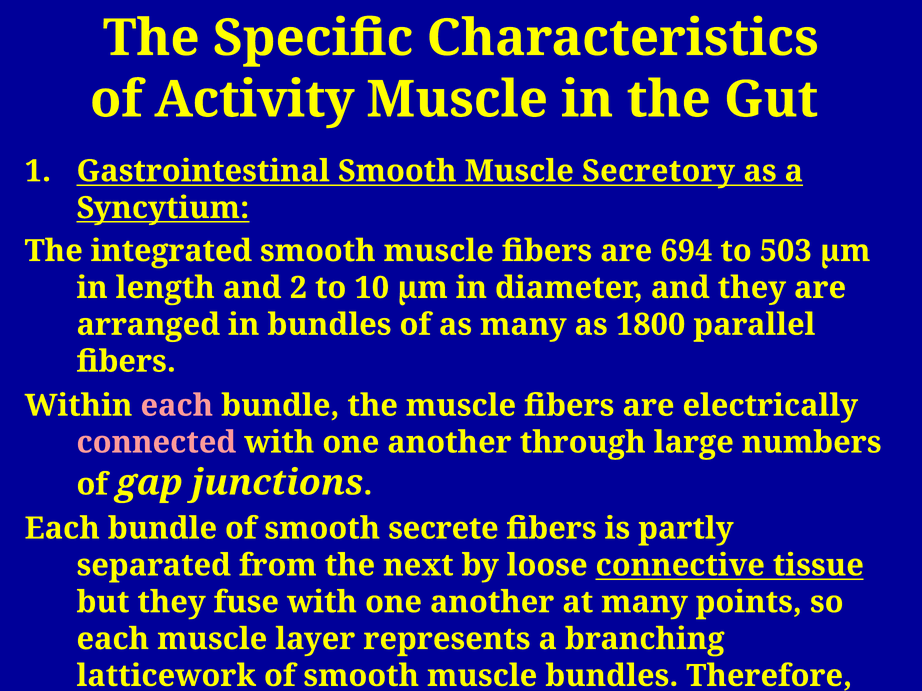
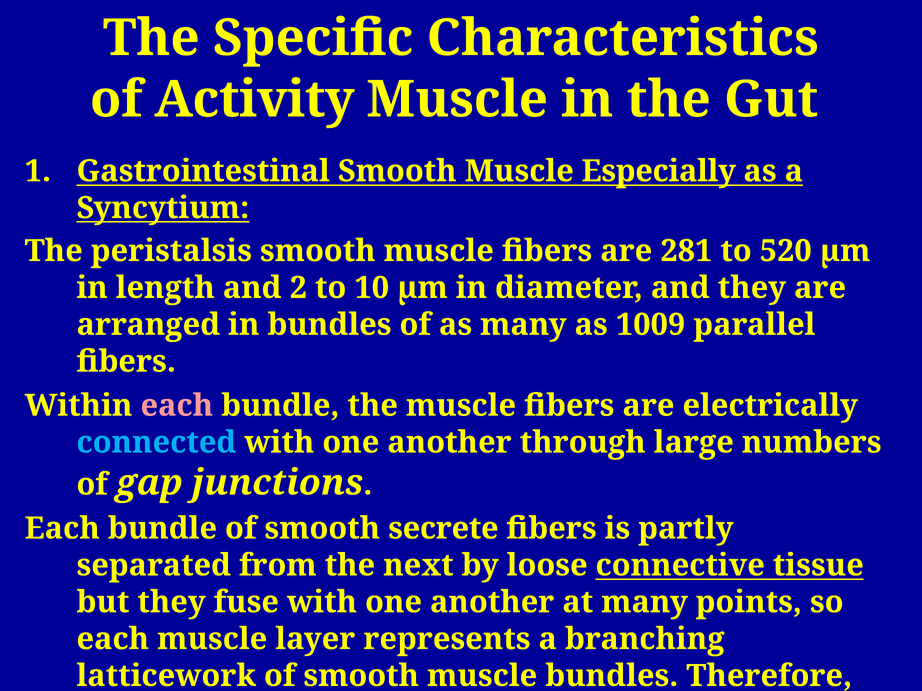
Secretory: Secretory -> Especially (659, 171)
integrated: integrated -> peristalsis (171, 251)
694: 694 -> 281 (686, 251)
503: 503 -> 520 (786, 251)
1800: 1800 -> 1009 (651, 325)
connected colour: pink -> light blue (156, 443)
